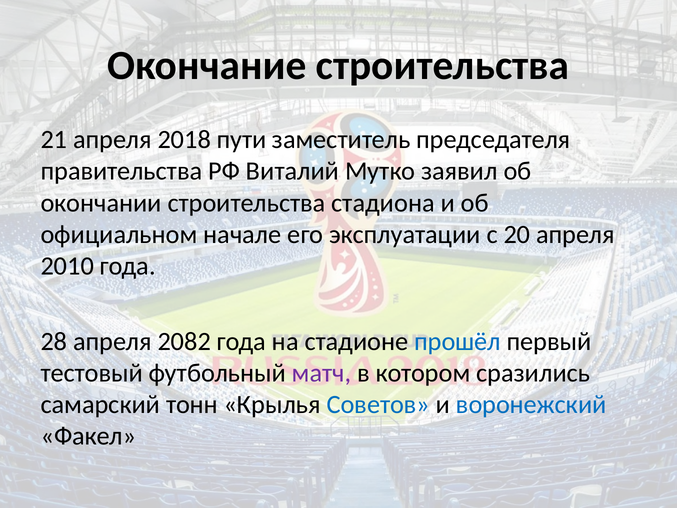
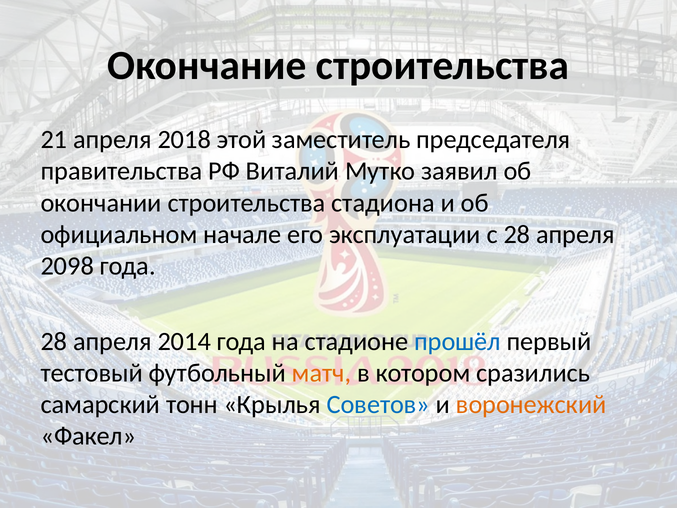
пути: пути -> этой (242, 140)
с 20: 20 -> 28 (517, 234)
2010: 2010 -> 2098 (67, 266)
2082: 2082 -> 2014 (184, 341)
матч colour: purple -> orange (322, 373)
воронежский colour: blue -> orange (531, 404)
